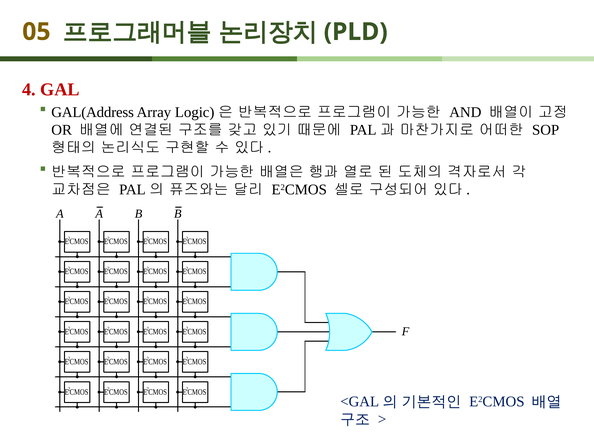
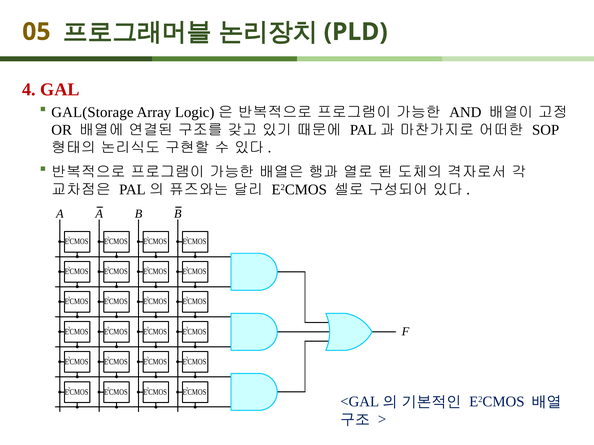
GAL(Address: GAL(Address -> GAL(Storage (92, 112)
